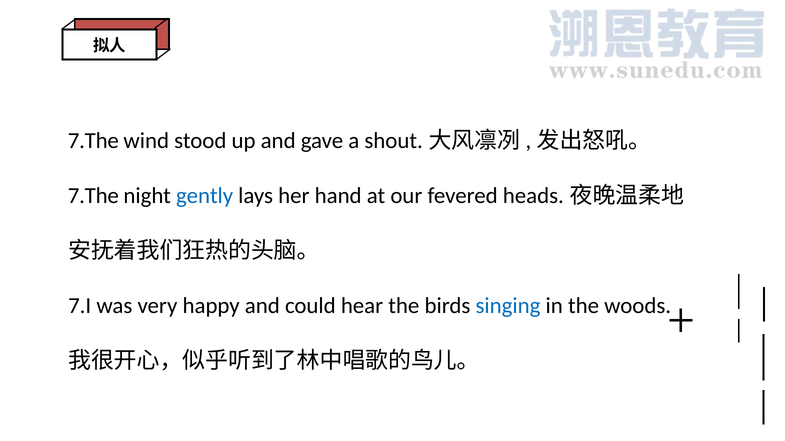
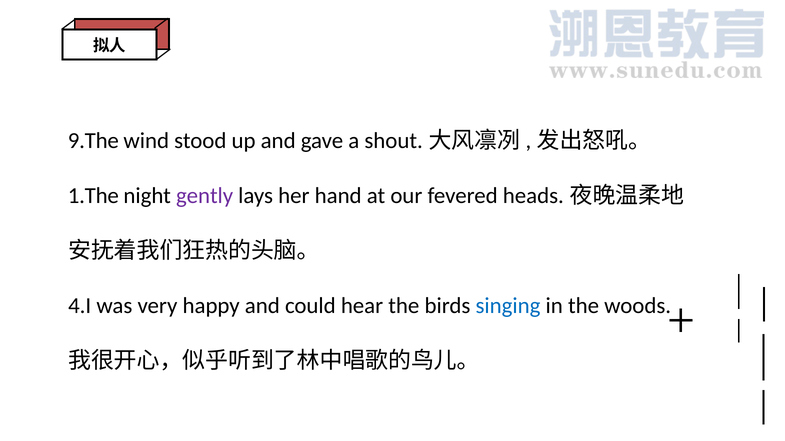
7.The: 7.The -> 9.The (93, 141)
7.The: 7.The -> 1.The (93, 196)
gently colour: blue -> purple (205, 196)
7.I: 7.I -> 4.I (80, 306)
